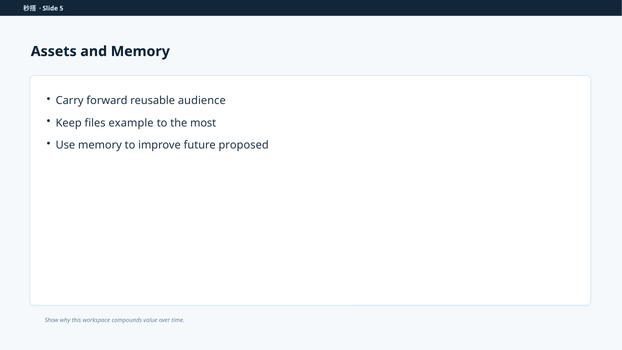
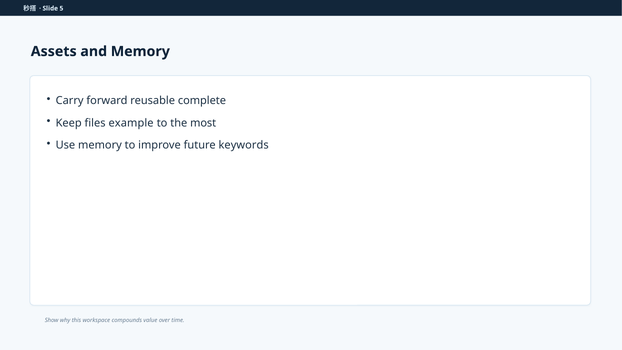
audience: audience -> complete (202, 101)
proposed: proposed -> keywords (244, 145)
